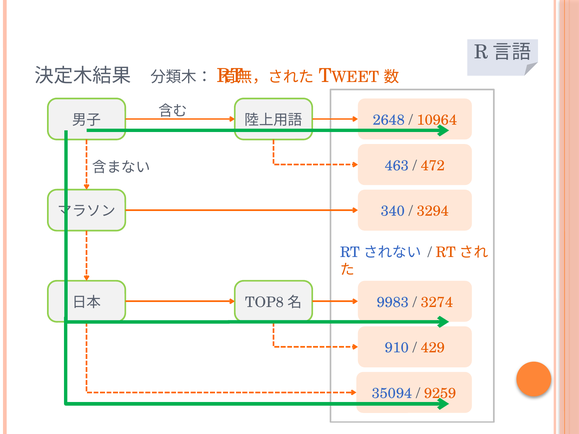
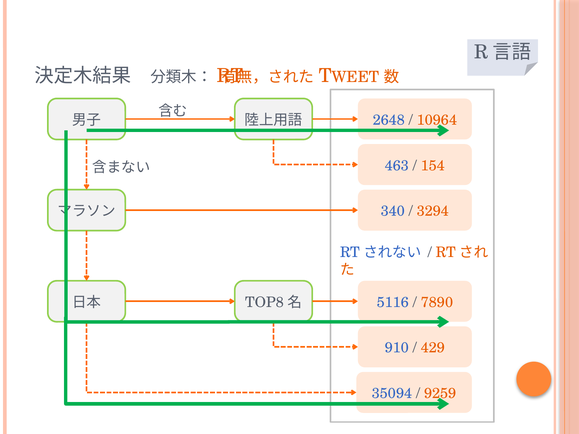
472: 472 -> 154 (433, 166)
9983: 9983 -> 5116 (393, 302)
3274: 3274 -> 7890 (437, 302)
